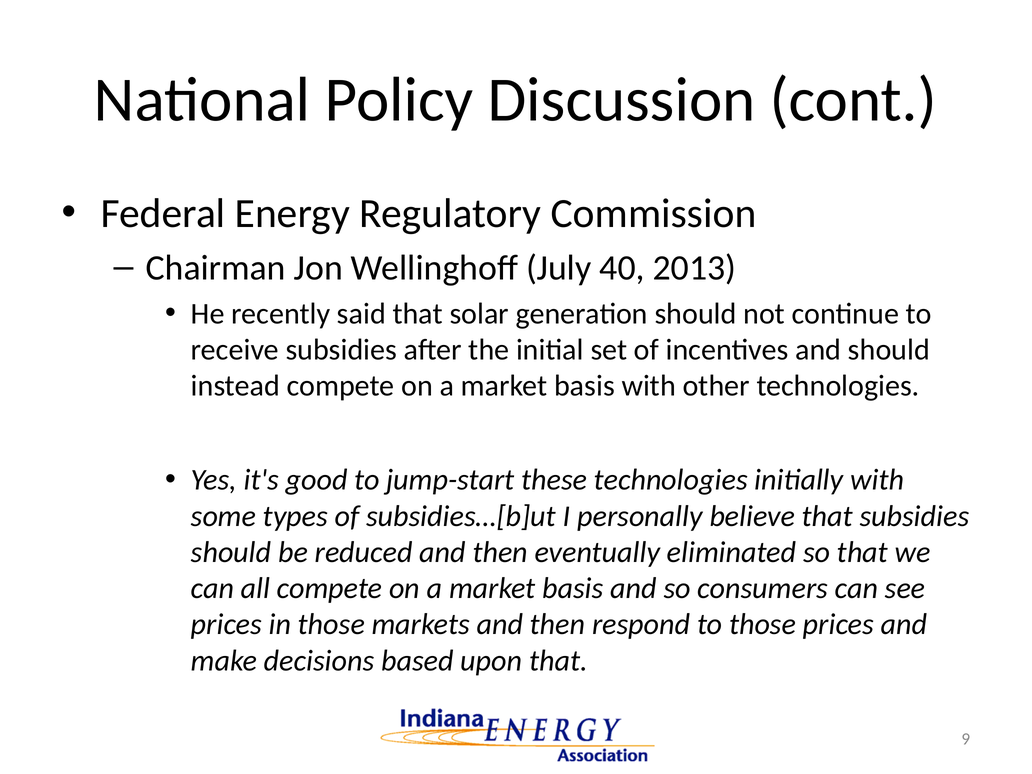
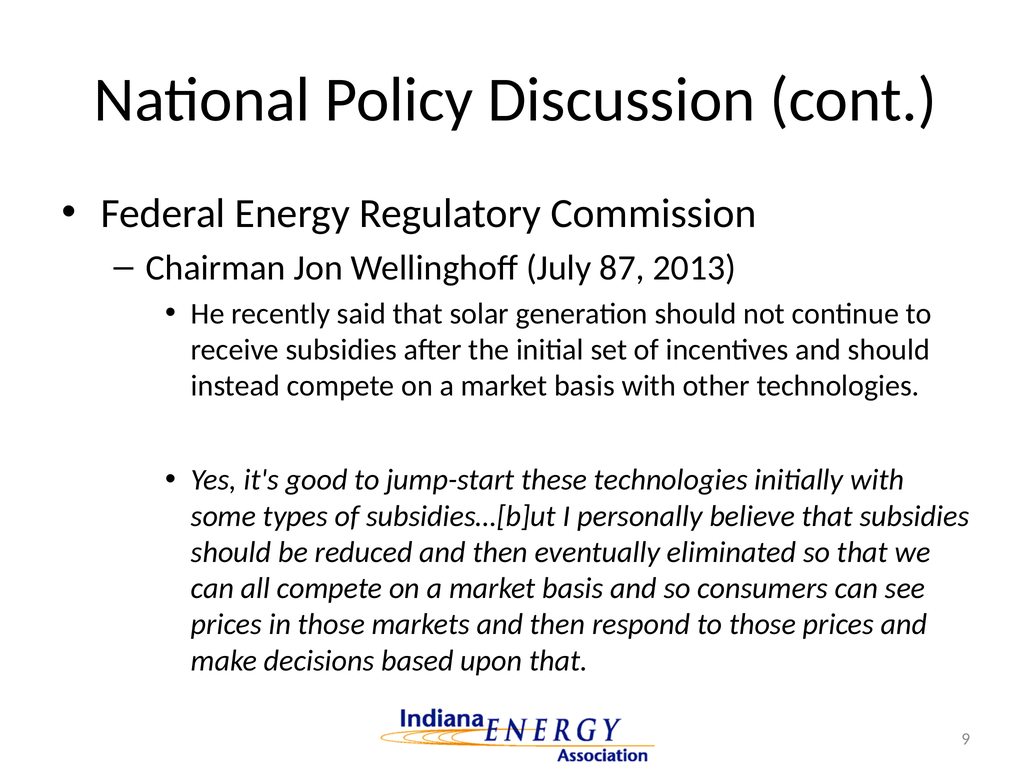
40: 40 -> 87 (622, 268)
